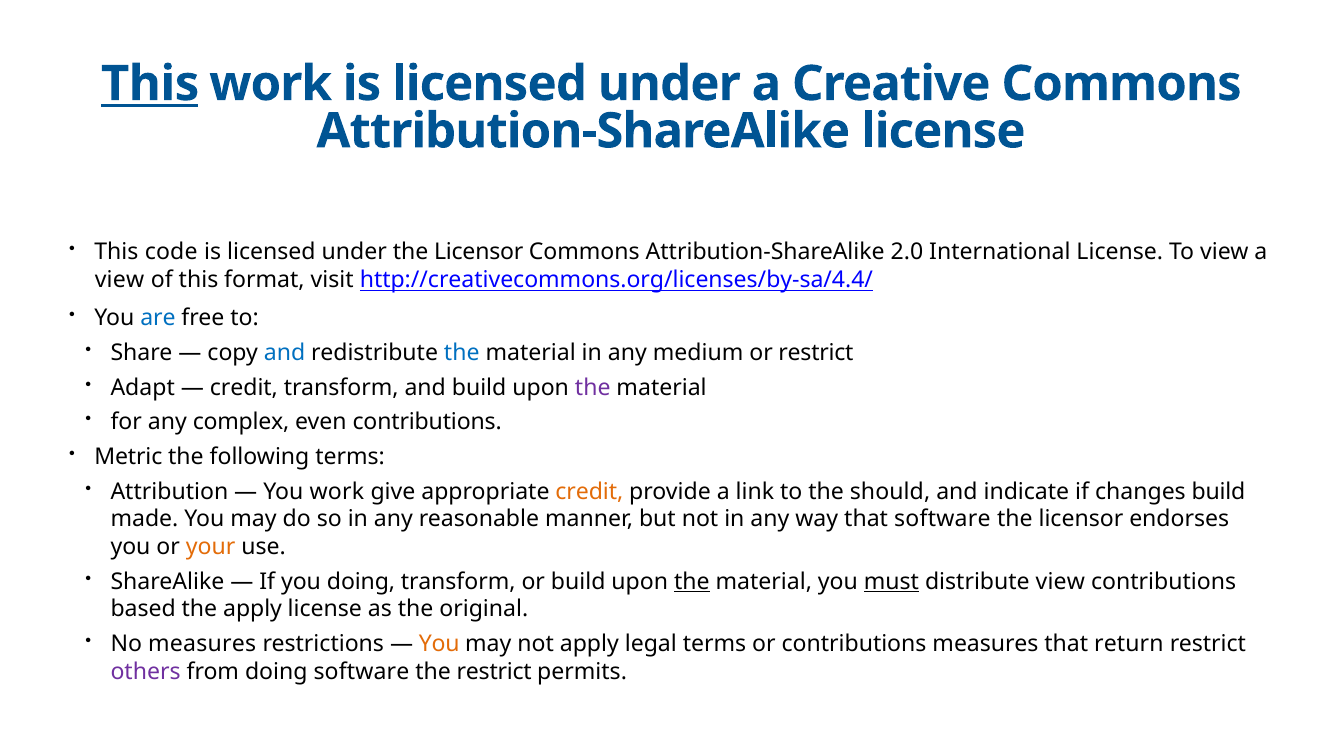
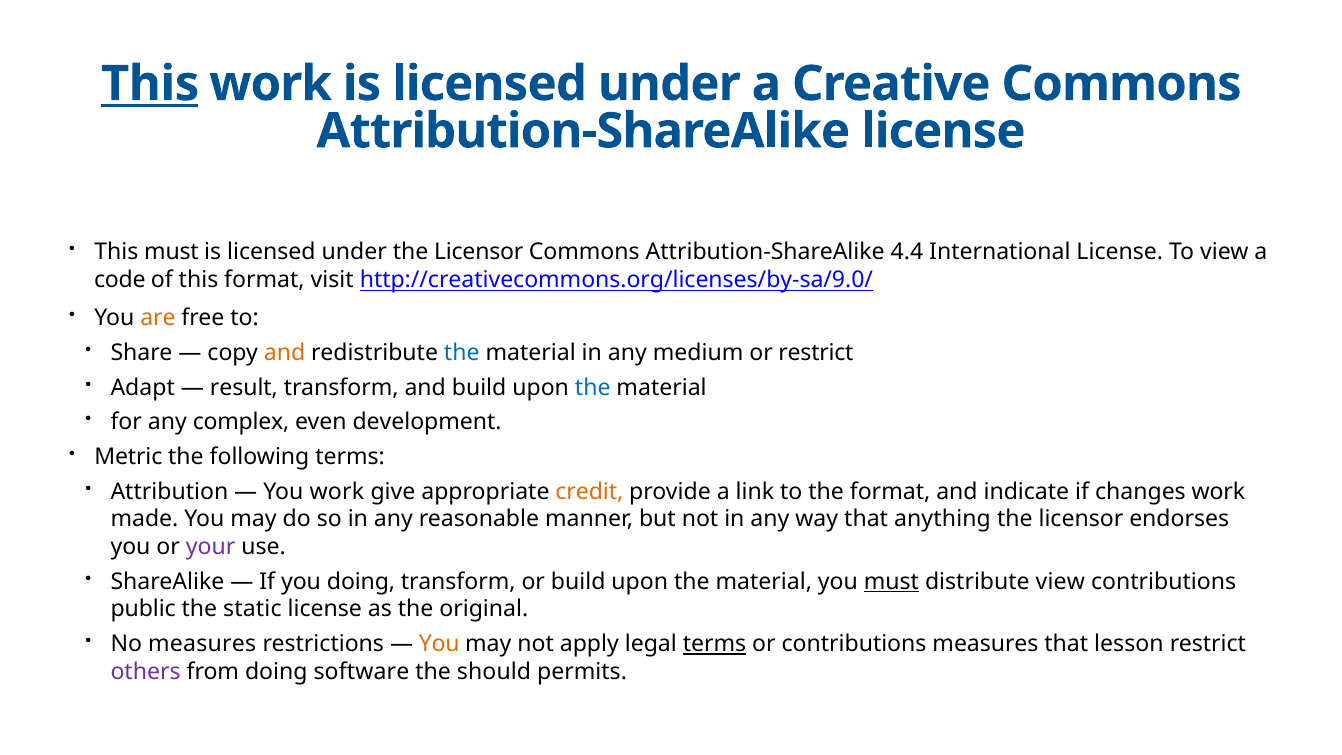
This code: code -> must (171, 252)
2.0: 2.0 -> 4.4 (907, 252)
view: view -> code (120, 280)
http://creativecommons.org/licenses/by-sa/4.4/: http://creativecommons.org/licenses/by-sa/4.4/ -> http://creativecommons.org/licenses/by-sa/9.0/ (616, 280)
are colour: blue -> orange (158, 318)
and colour: blue -> orange (285, 353)
credit: credit -> result (244, 388)
the colour: purple -> blue (593, 388)
even contributions: contributions -> development (427, 422)
the should: should -> format (890, 492)
changes build: build -> work (1218, 492)
that software: software -> anything (942, 519)
your colour: orange -> purple (211, 547)
the underline: present -> none (692, 582)
based: based -> public (143, 609)
the apply: apply -> static (252, 609)
terms underline: none -> present (715, 644)
return: return -> lesson (1129, 644)
the restrict: restrict -> should (494, 672)
